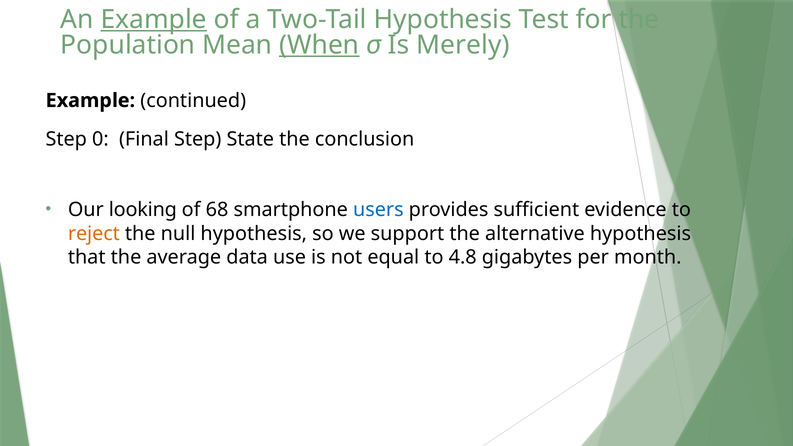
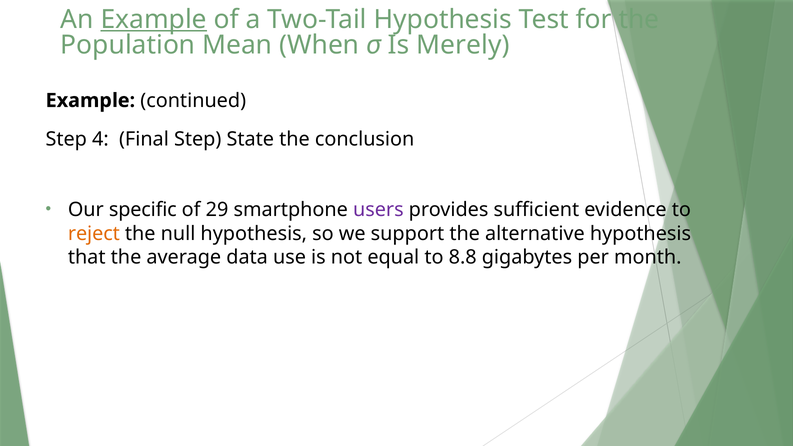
When underline: present -> none (319, 45)
0: 0 -> 4 (100, 139)
looking: looking -> specific (143, 210)
68: 68 -> 29 (217, 210)
users colour: blue -> purple (378, 210)
4.8: 4.8 -> 8.8 (463, 257)
